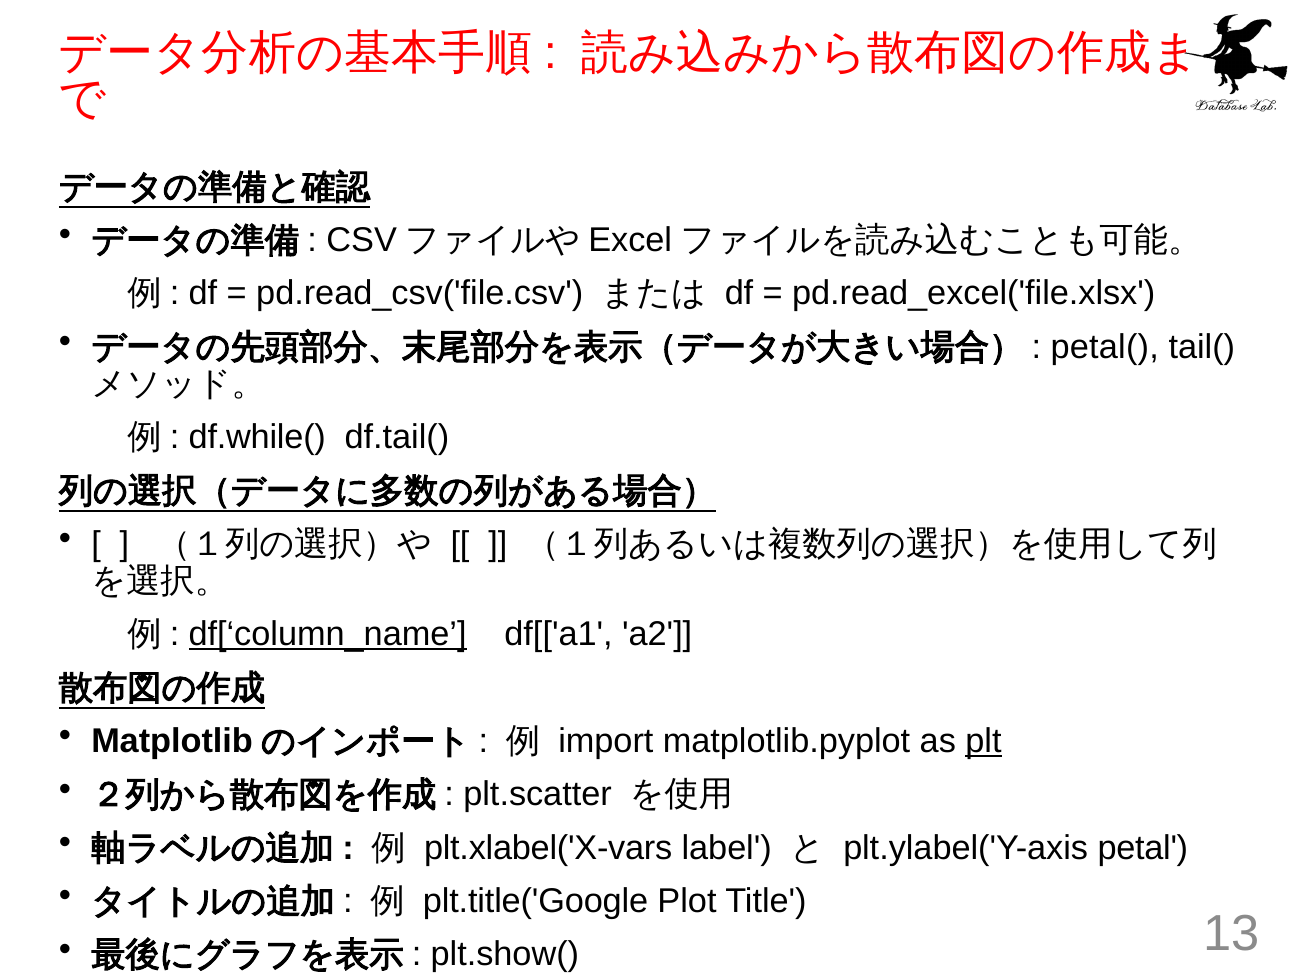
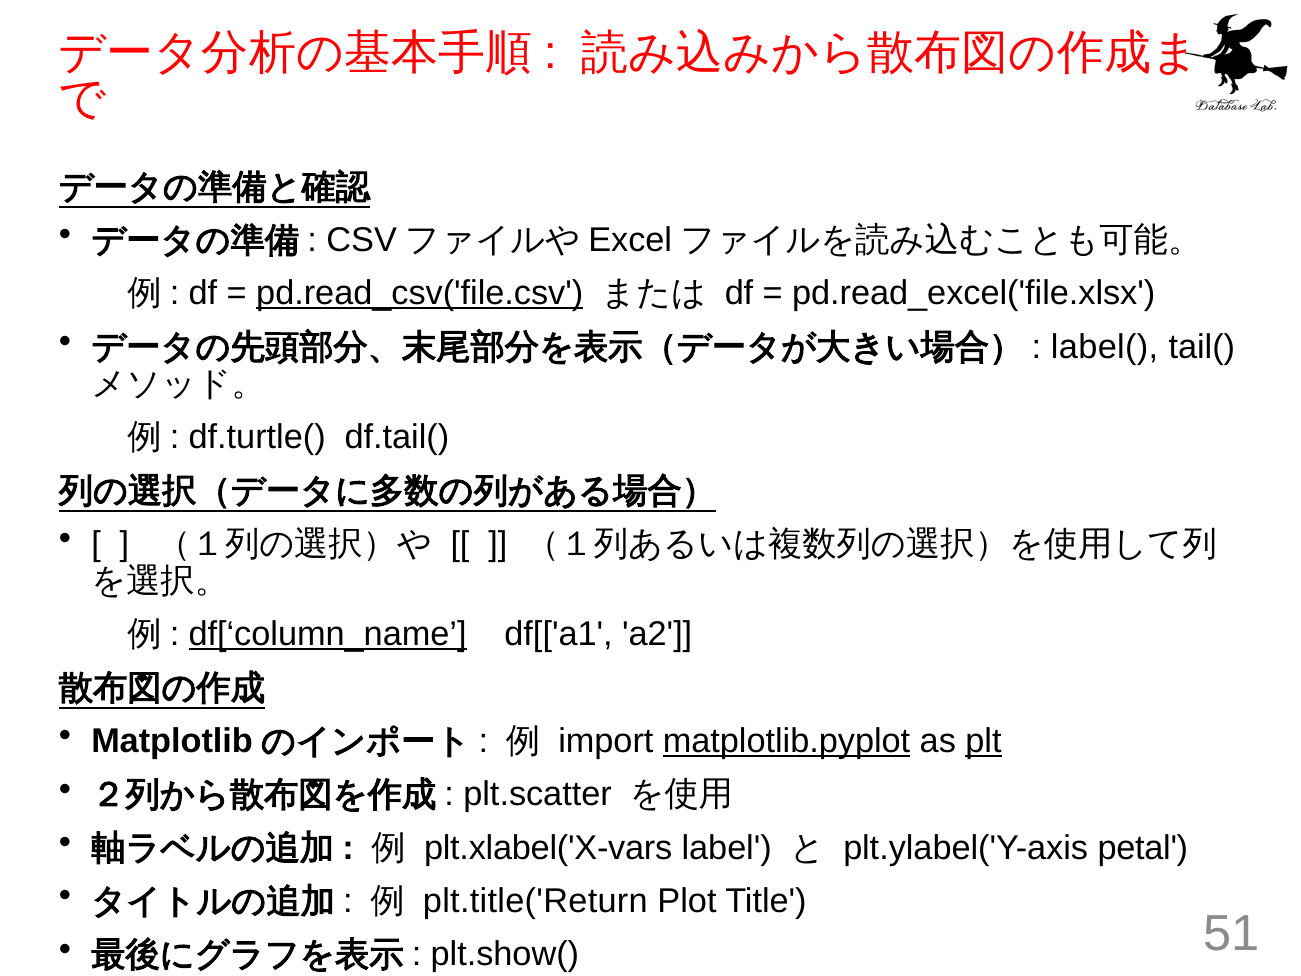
pd.read_csv('file.csv underline: none -> present (420, 294)
petal(: petal( -> label( (1105, 347)
df.while(: df.while( -> df.turtle( (257, 437)
matplotlib.pyplot underline: none -> present (787, 741)
plt.title('Google: plt.title('Google -> plt.title('Return (535, 901)
13: 13 -> 51 (1231, 934)
